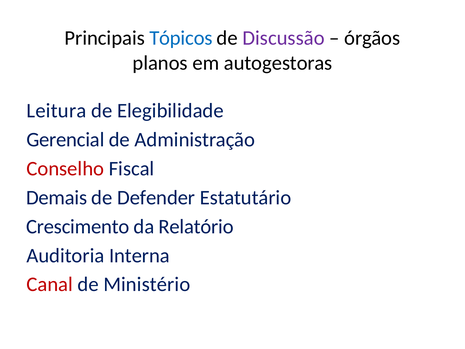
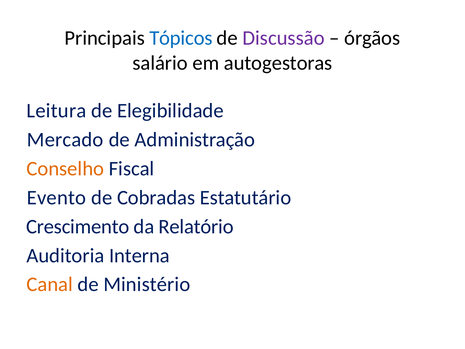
planos: planos -> salário (160, 63)
Gerencial: Gerencial -> Mercado (65, 140)
Conselho colour: red -> orange (65, 169)
Demais: Demais -> Evento (56, 197)
Defender: Defender -> Cobradas (156, 197)
Canal colour: red -> orange (50, 284)
